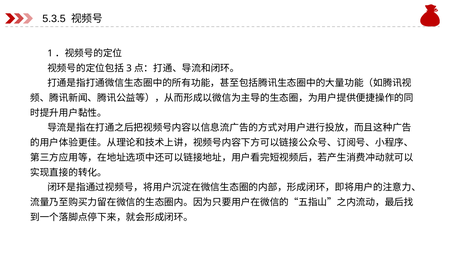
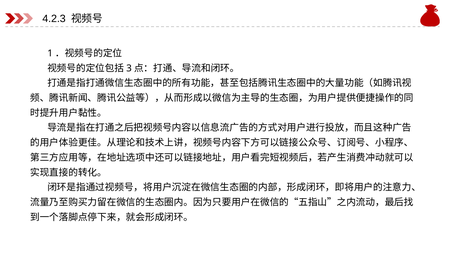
5.3.5: 5.3.5 -> 4.2.3 (54, 19)
